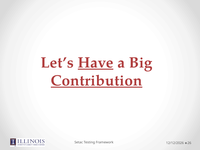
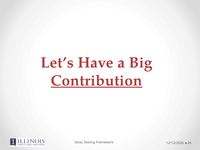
Have underline: present -> none (96, 63)
